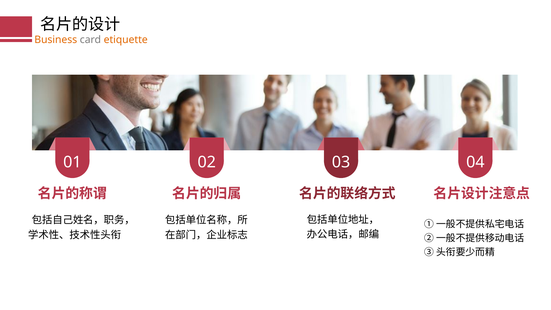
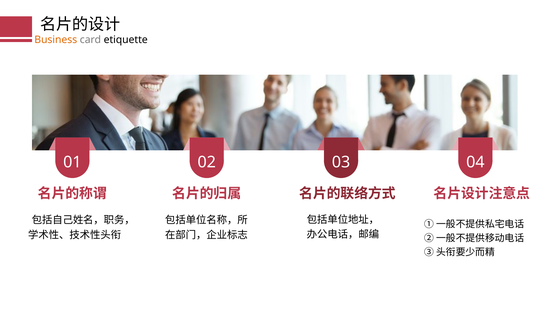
etiquette colour: orange -> black (126, 40)
